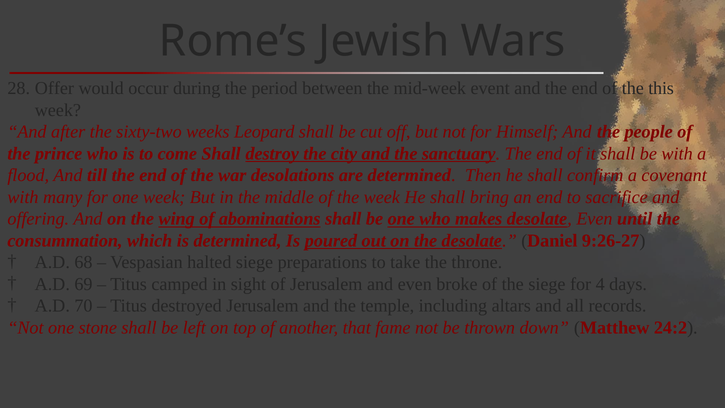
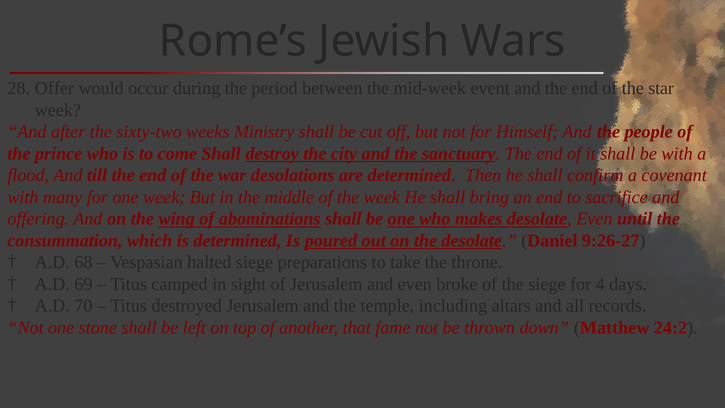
this: this -> star (661, 88)
Leopard: Leopard -> Ministry (264, 132)
